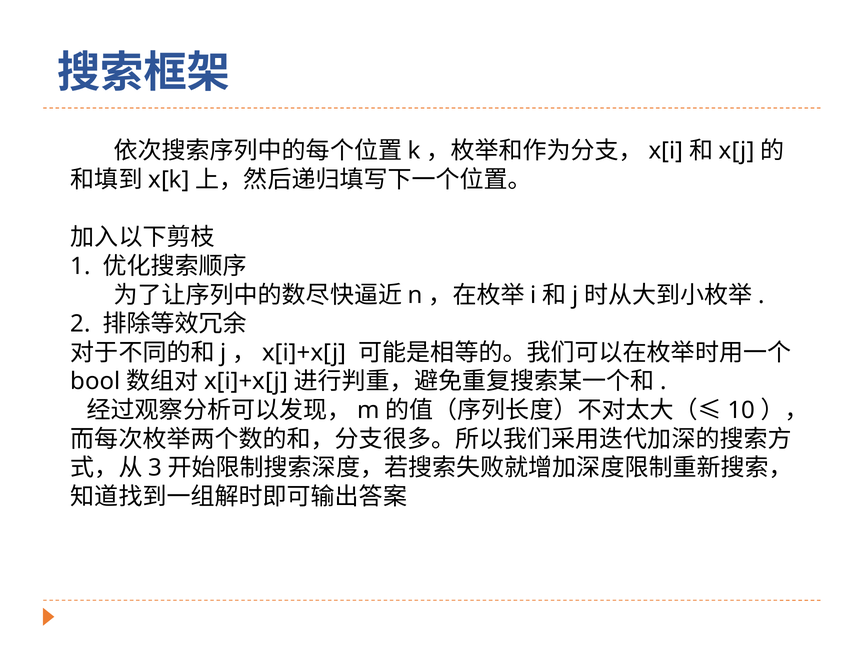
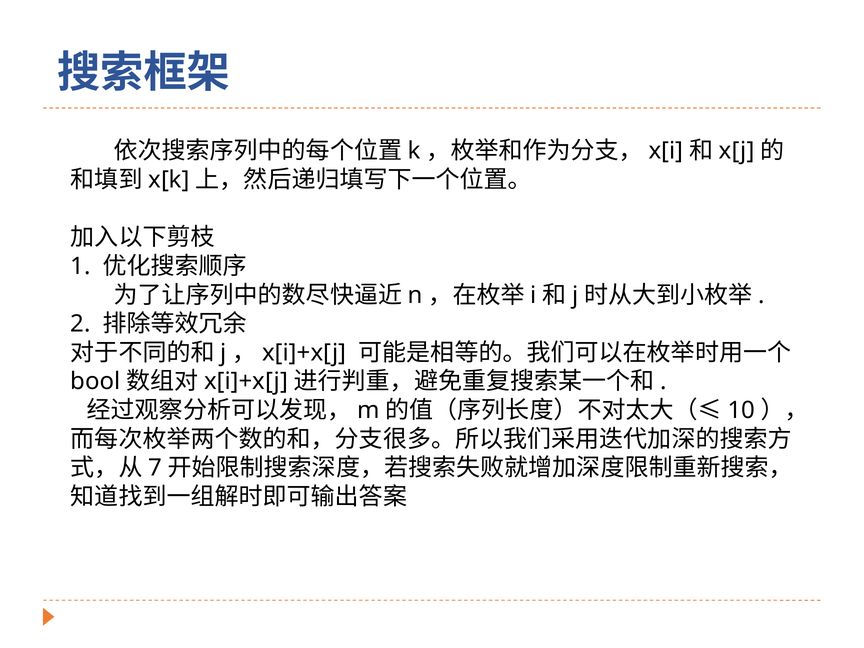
3: 3 -> 7 (155, 468)
